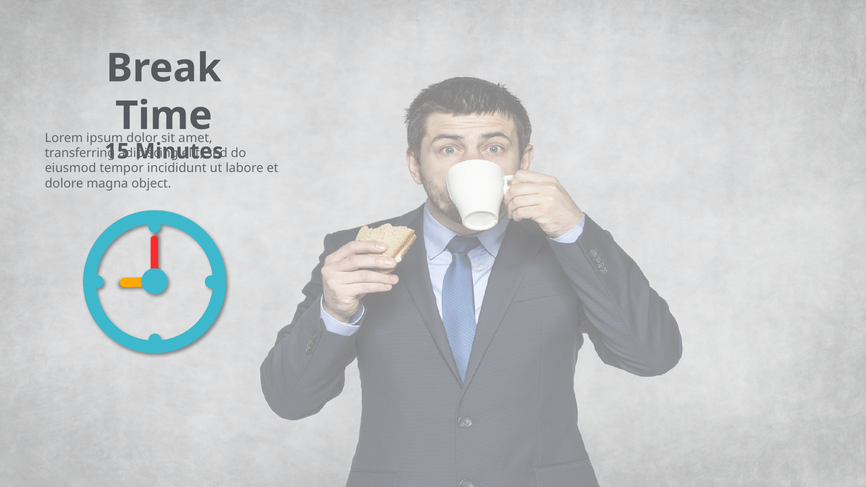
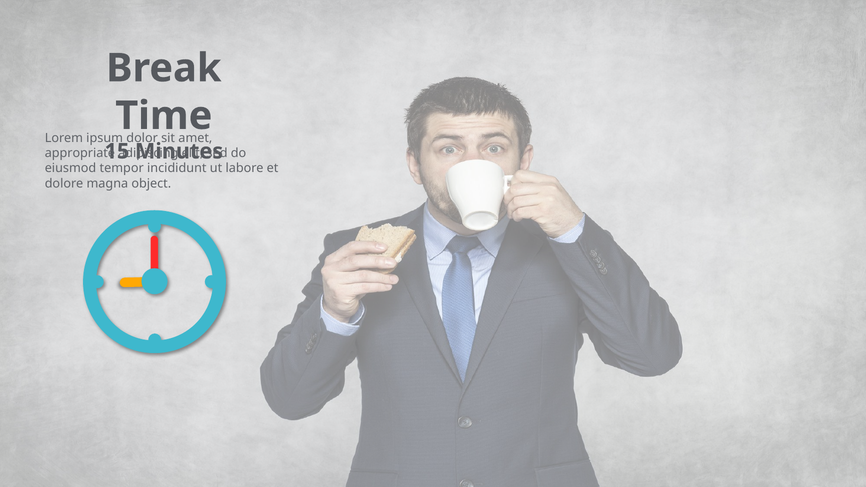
transferring: transferring -> appropriate (80, 153)
